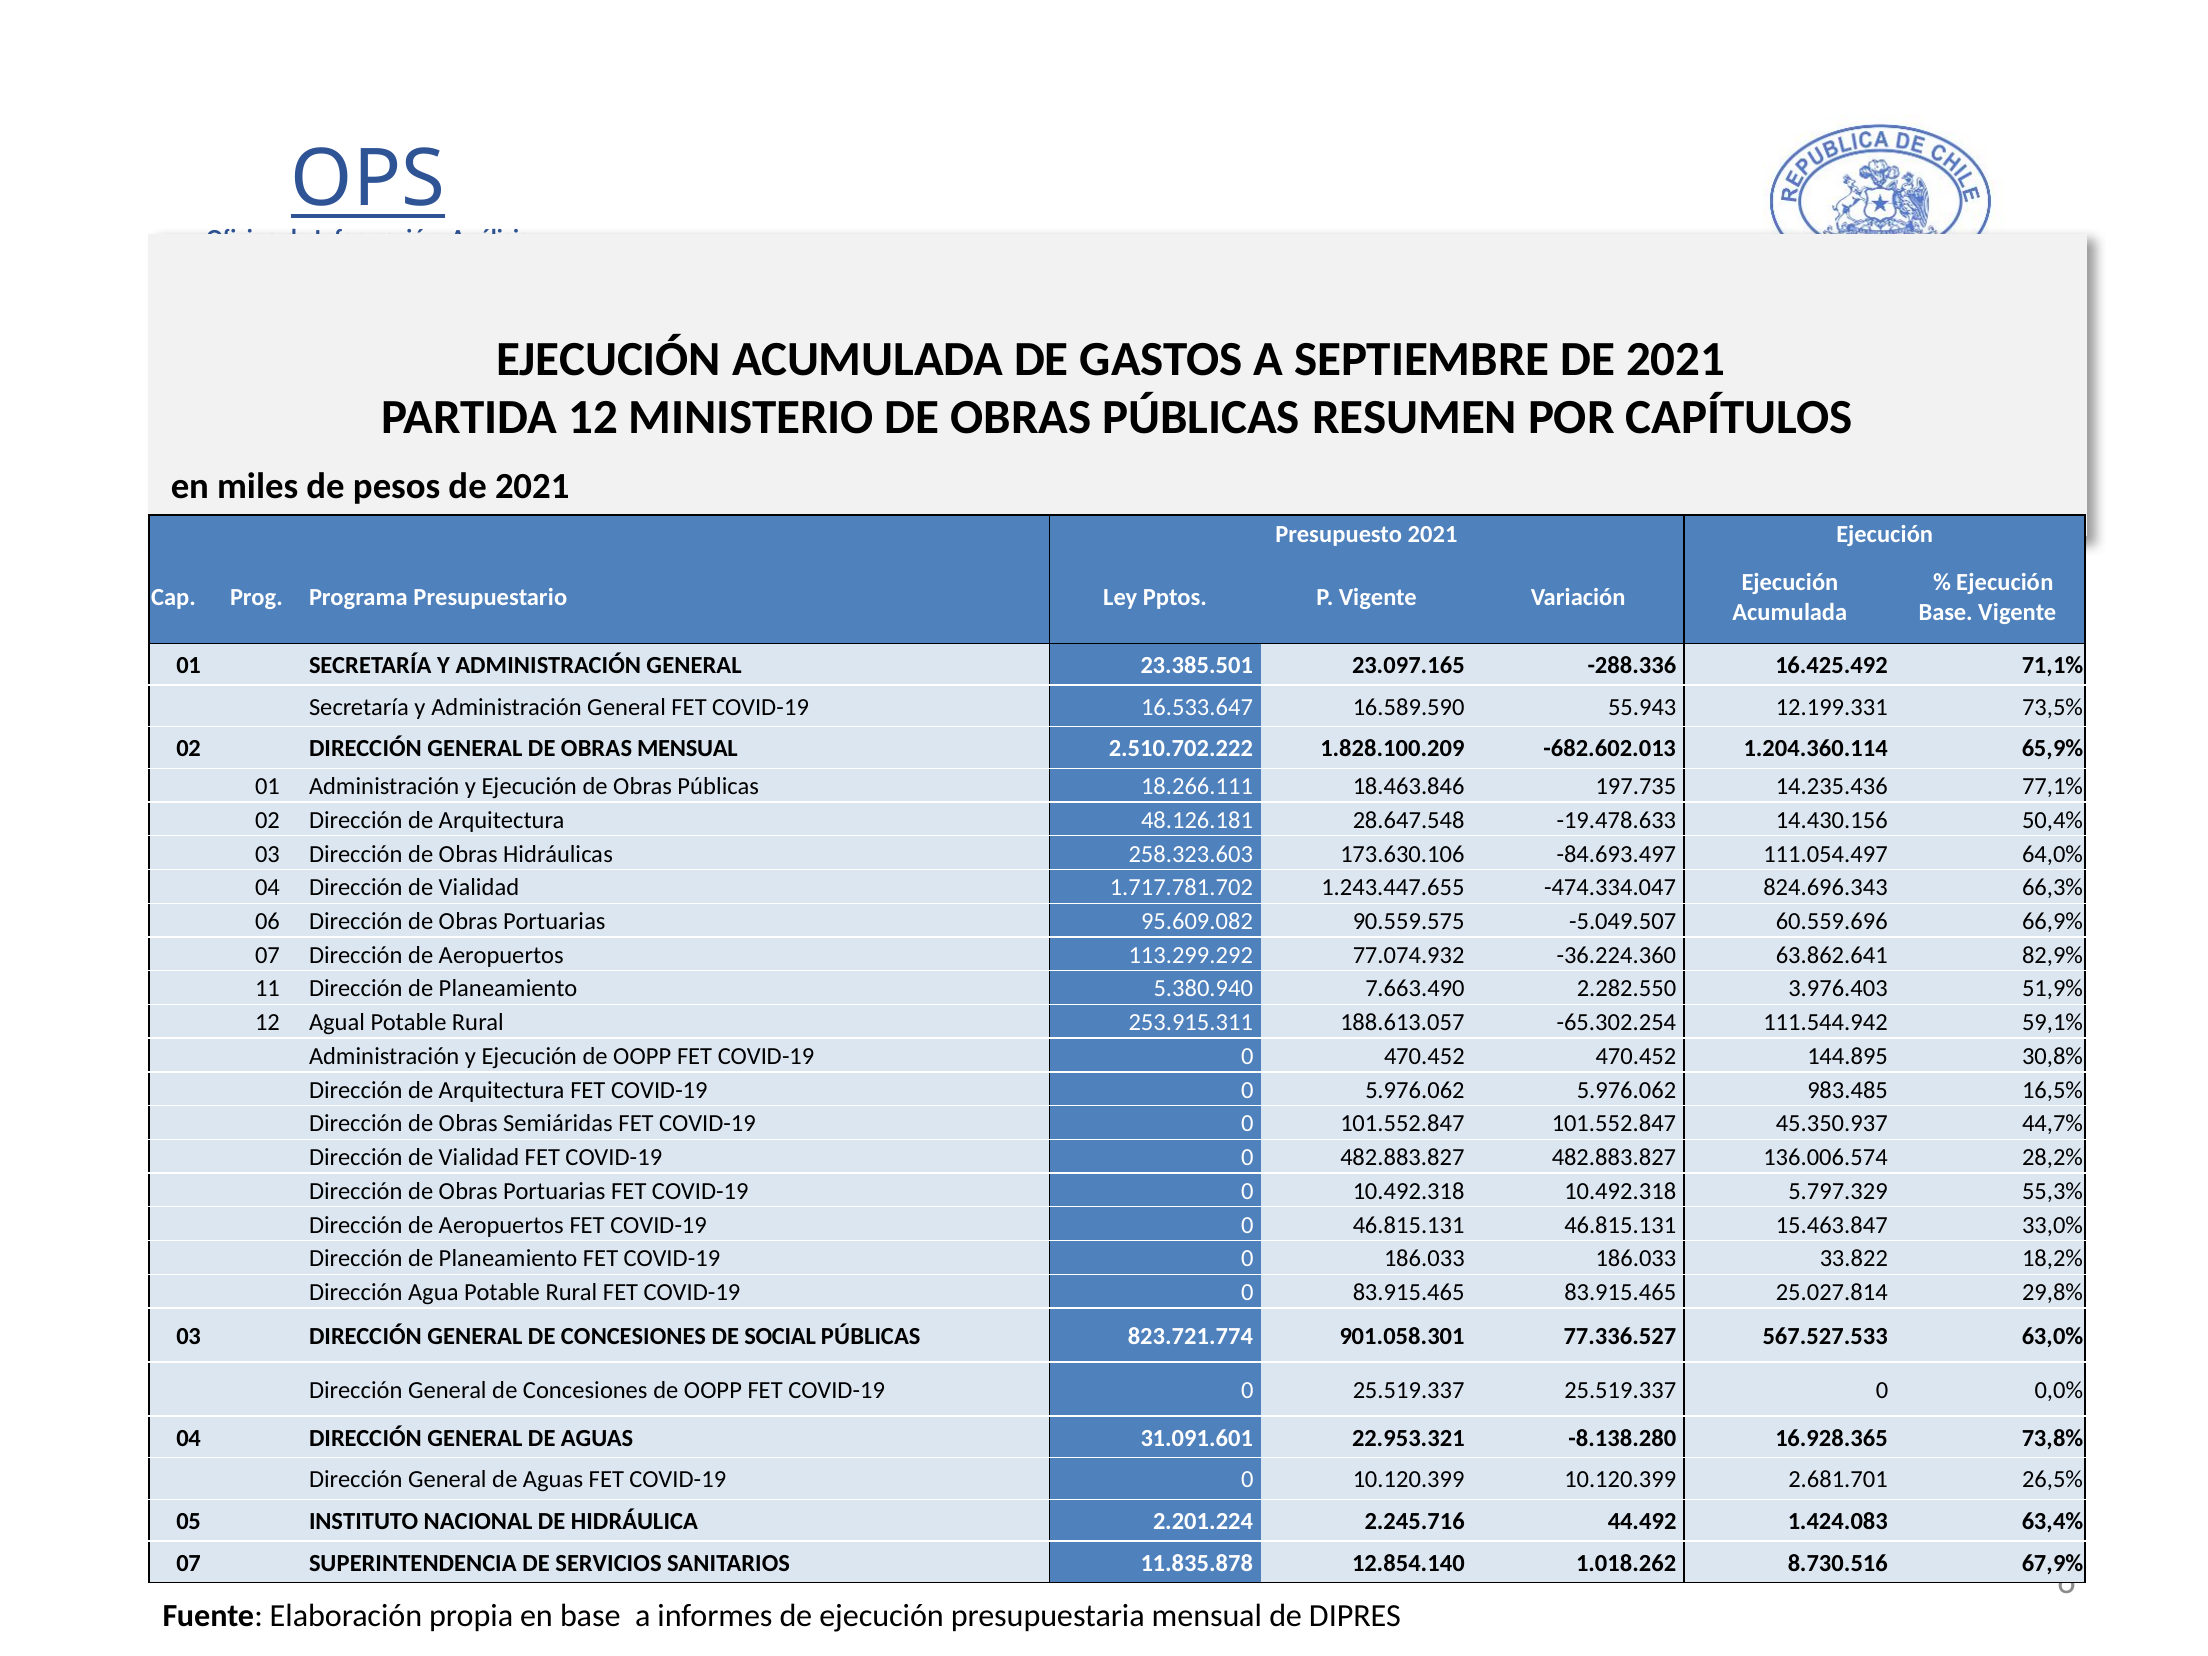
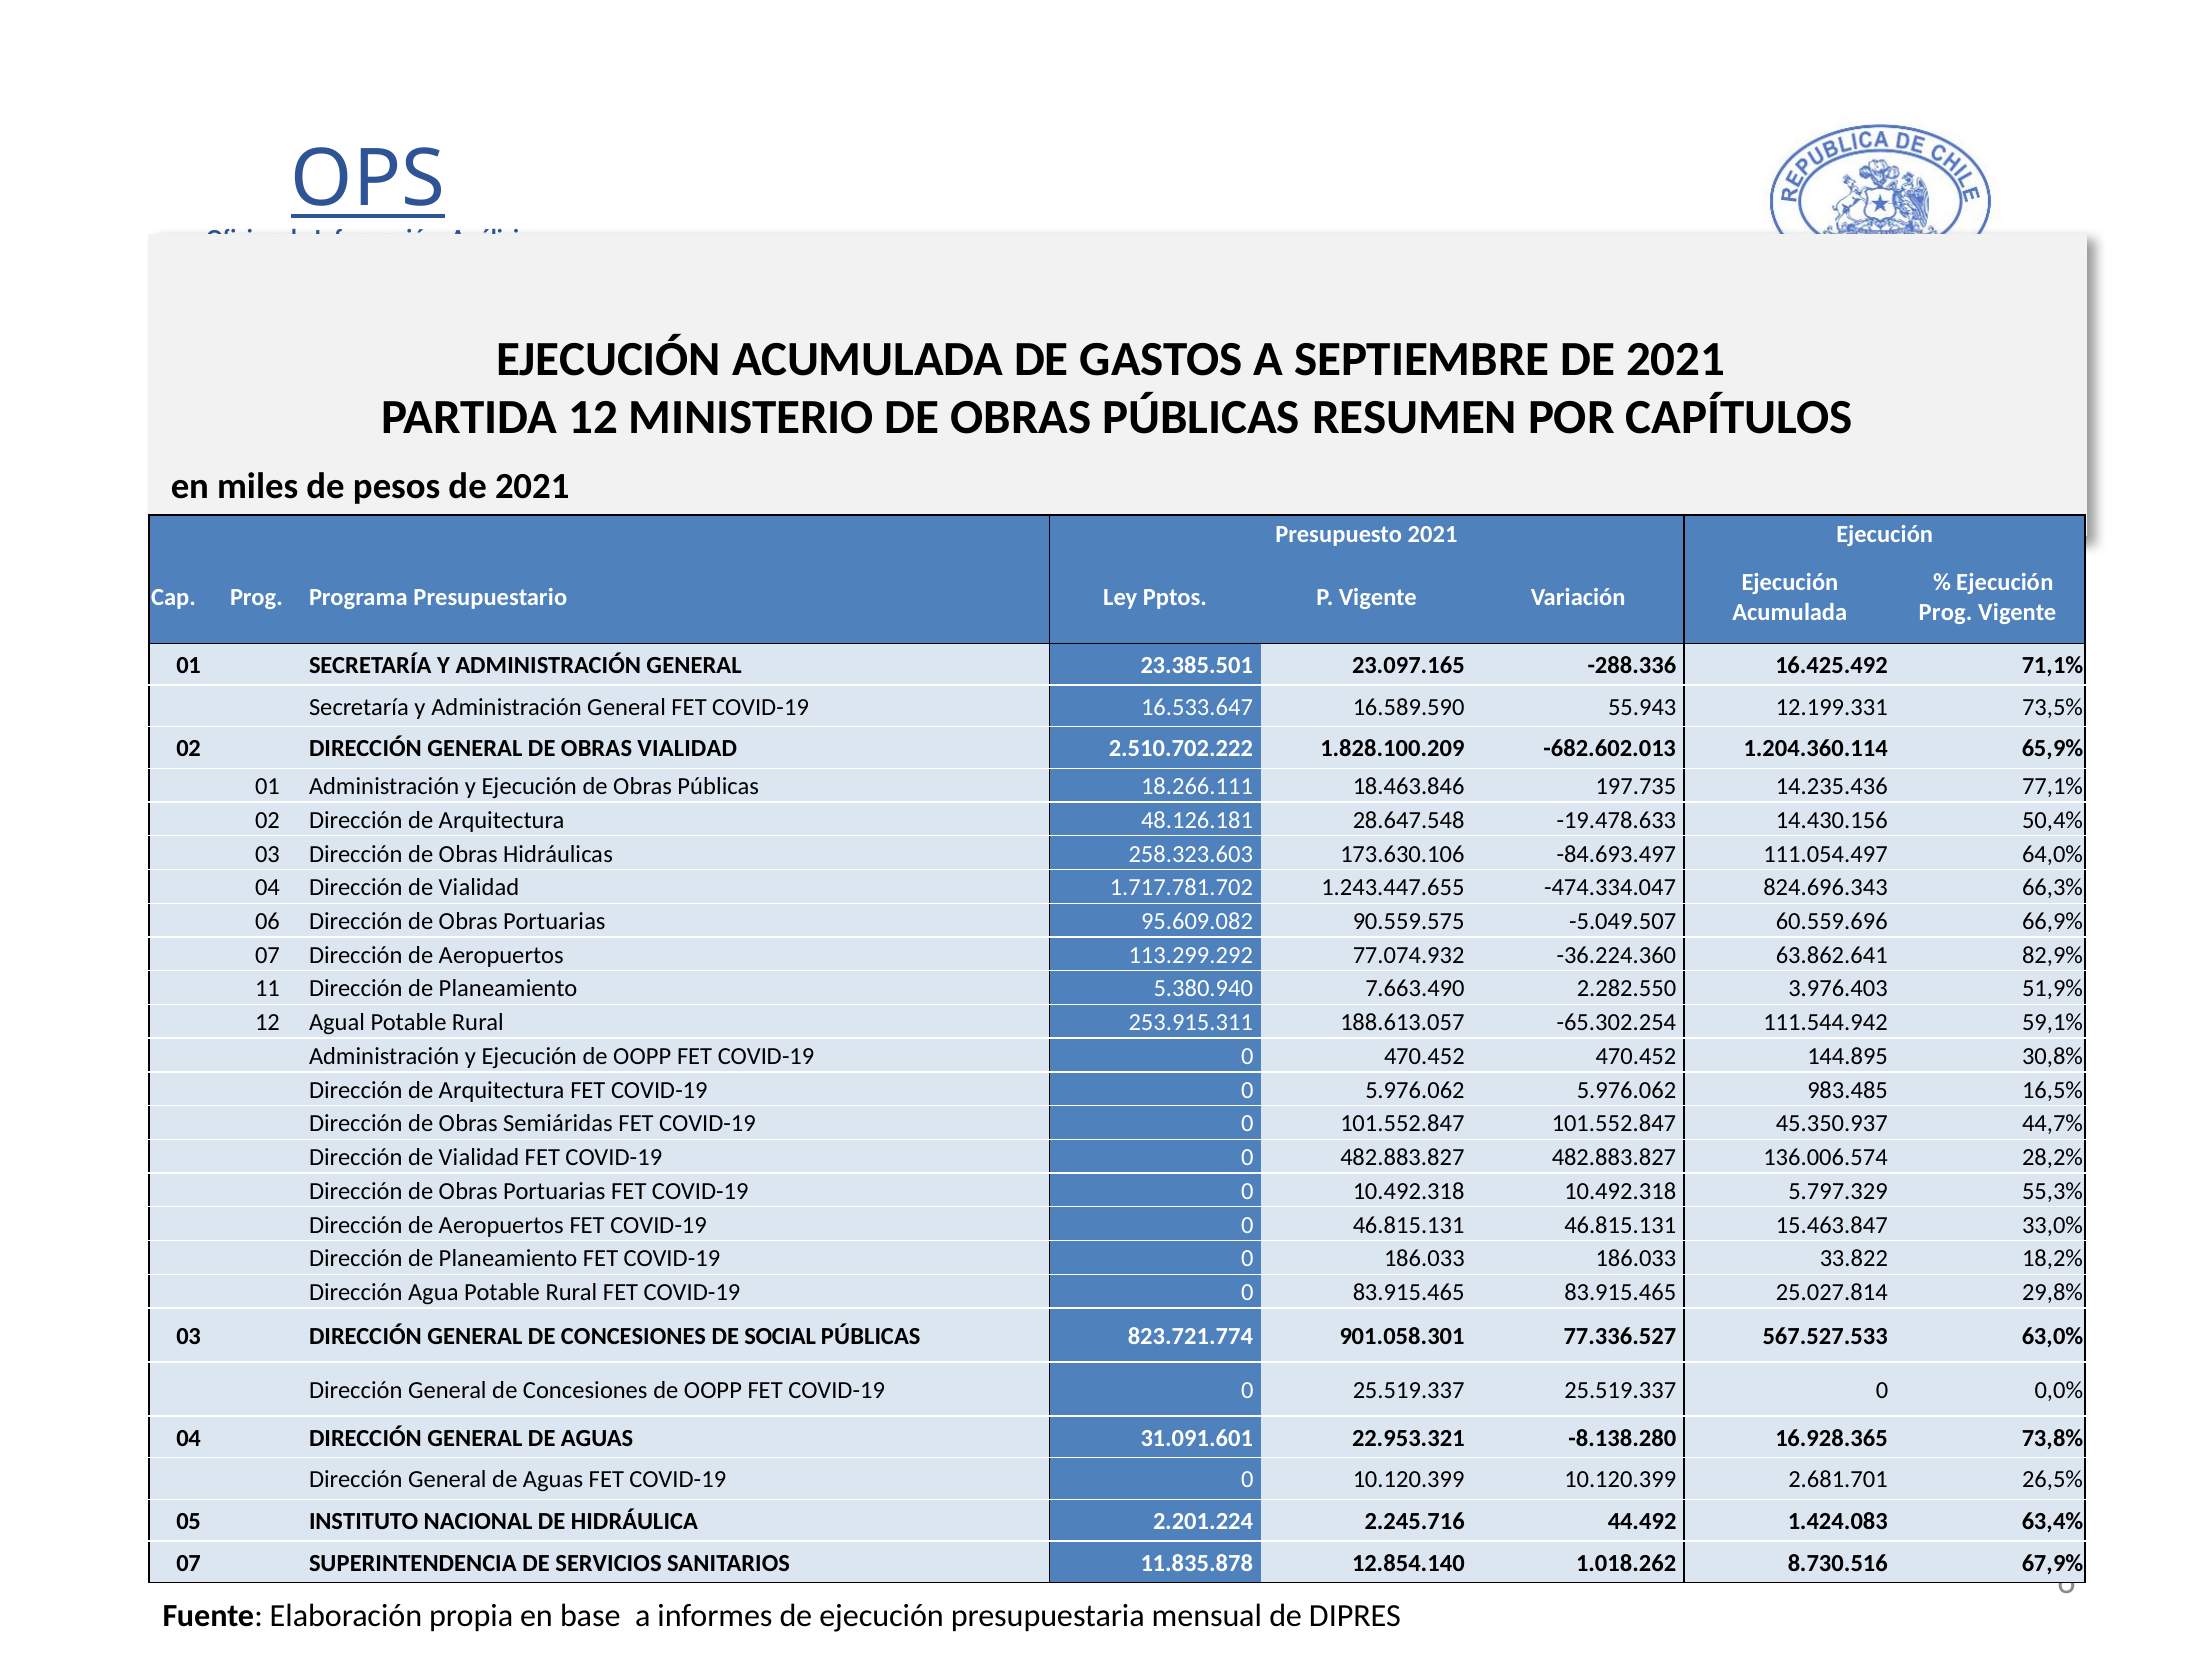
Base: Base -> Prog (1946, 612)
OBRAS MENSUAL: MENSUAL -> VIALIDAD (687, 749)
